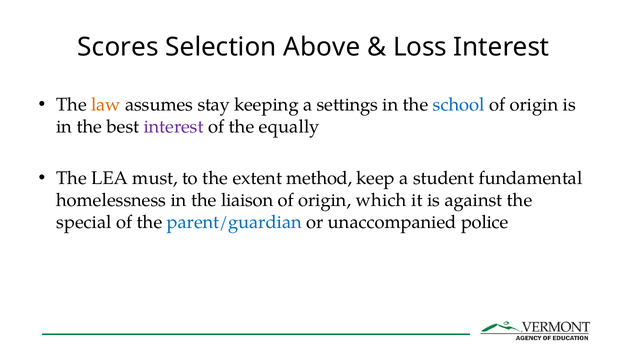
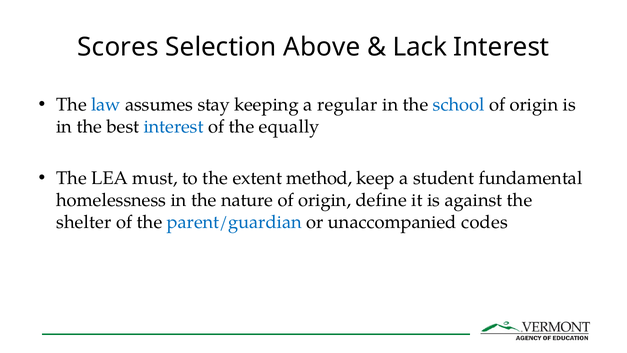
Loss: Loss -> Lack (420, 47)
law colour: orange -> blue (106, 105)
settings: settings -> regular (347, 105)
interest colour: purple -> blue (174, 127)
liaison: liaison -> nature (247, 200)
which: which -> define (381, 200)
special: special -> shelter (84, 222)
police: police -> codes (485, 222)
